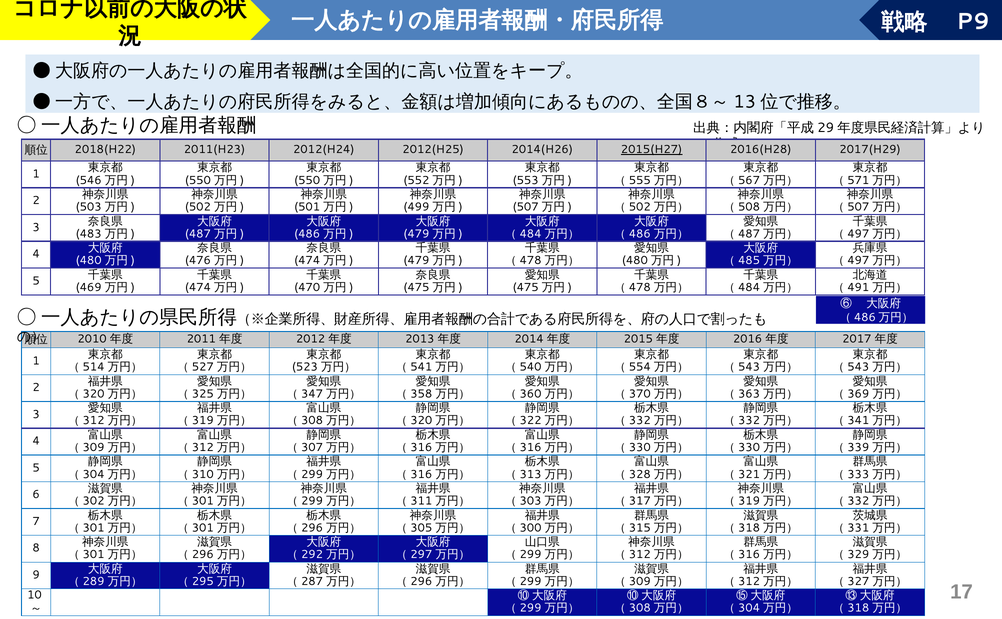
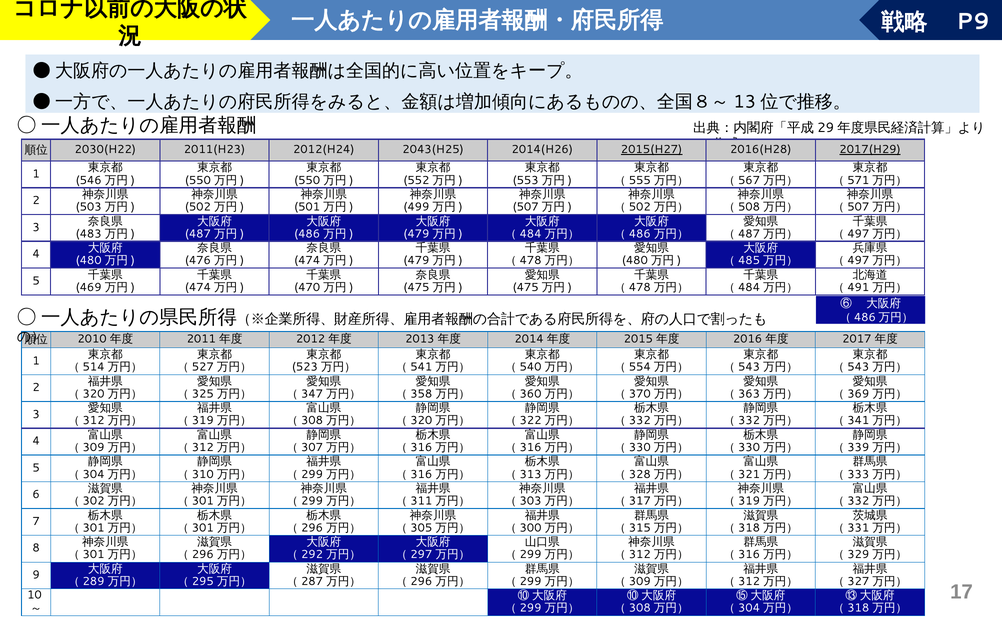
2018(H22: 2018(H22 -> 2030(H22 (105, 149)
2012(H25: 2012(H25 -> 2043(H25 (433, 149)
2017(H29 underline: none -> present (870, 149)
